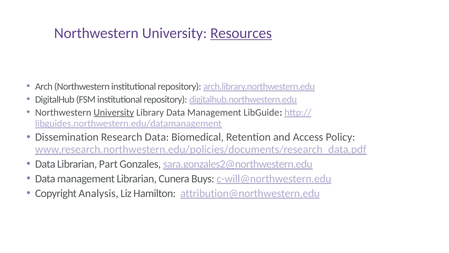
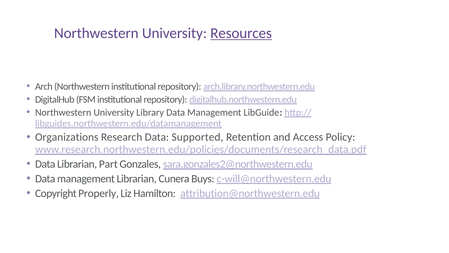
University underline: present -> none (114, 112)
Dissemination: Dissemination -> Organizations (67, 137)
Biomedical: Biomedical -> Supported (197, 137)
Analysis: Analysis -> Properly (99, 193)
